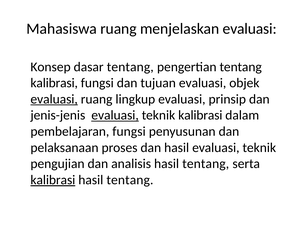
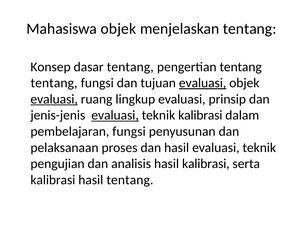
Mahasiswa ruang: ruang -> objek (118, 29)
menjelaskan evaluasi: evaluasi -> tentang (250, 29)
kalibrasi: kalibrasi -> tentang (54, 83)
evaluasi underline: none -> present (203, 83)
analisis hasil tentang: tentang -> kalibrasi (206, 164)
kalibrasi underline: present -> none (53, 180)
